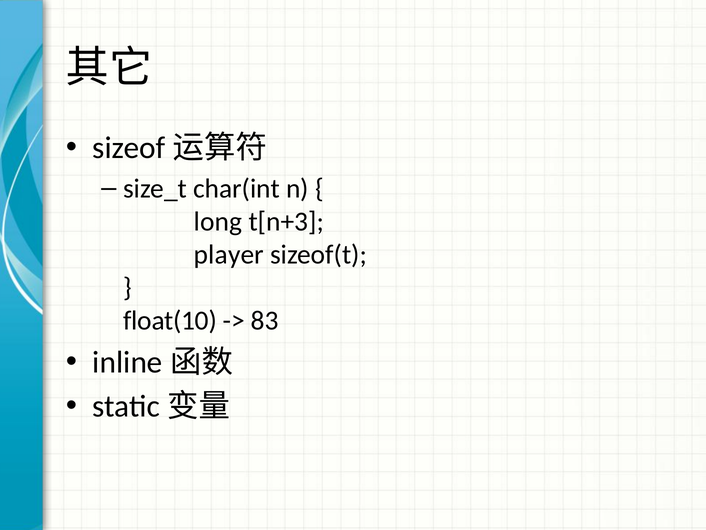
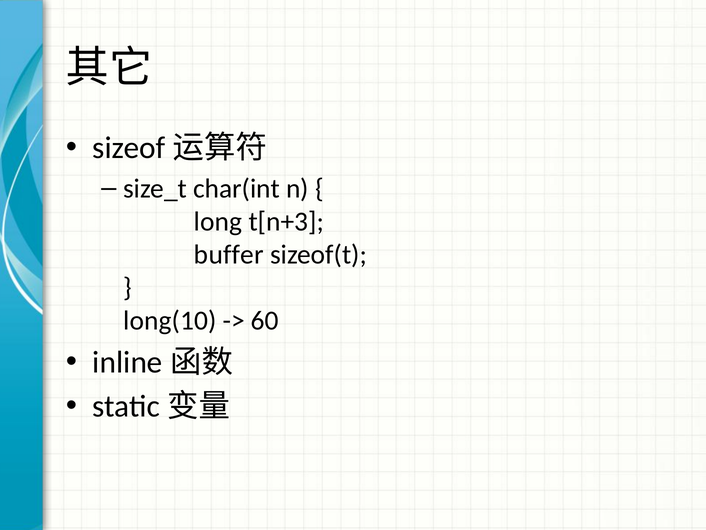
player: player -> buffer (229, 254)
float(10: float(10 -> long(10 (170, 320)
83: 83 -> 60 (265, 320)
